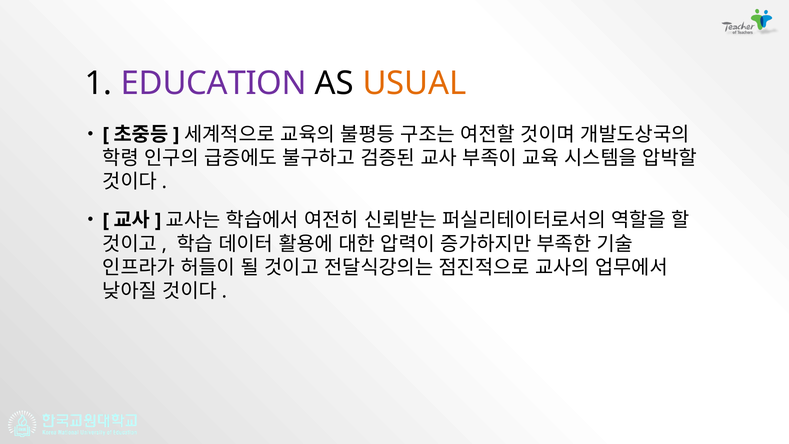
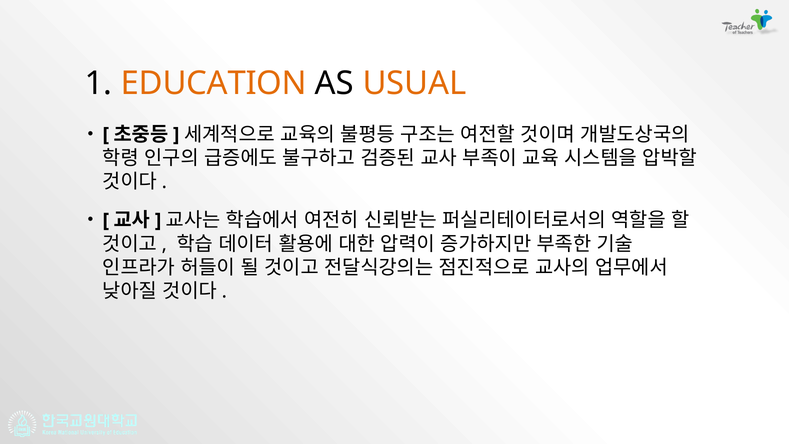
EDUCATION colour: purple -> orange (214, 83)
